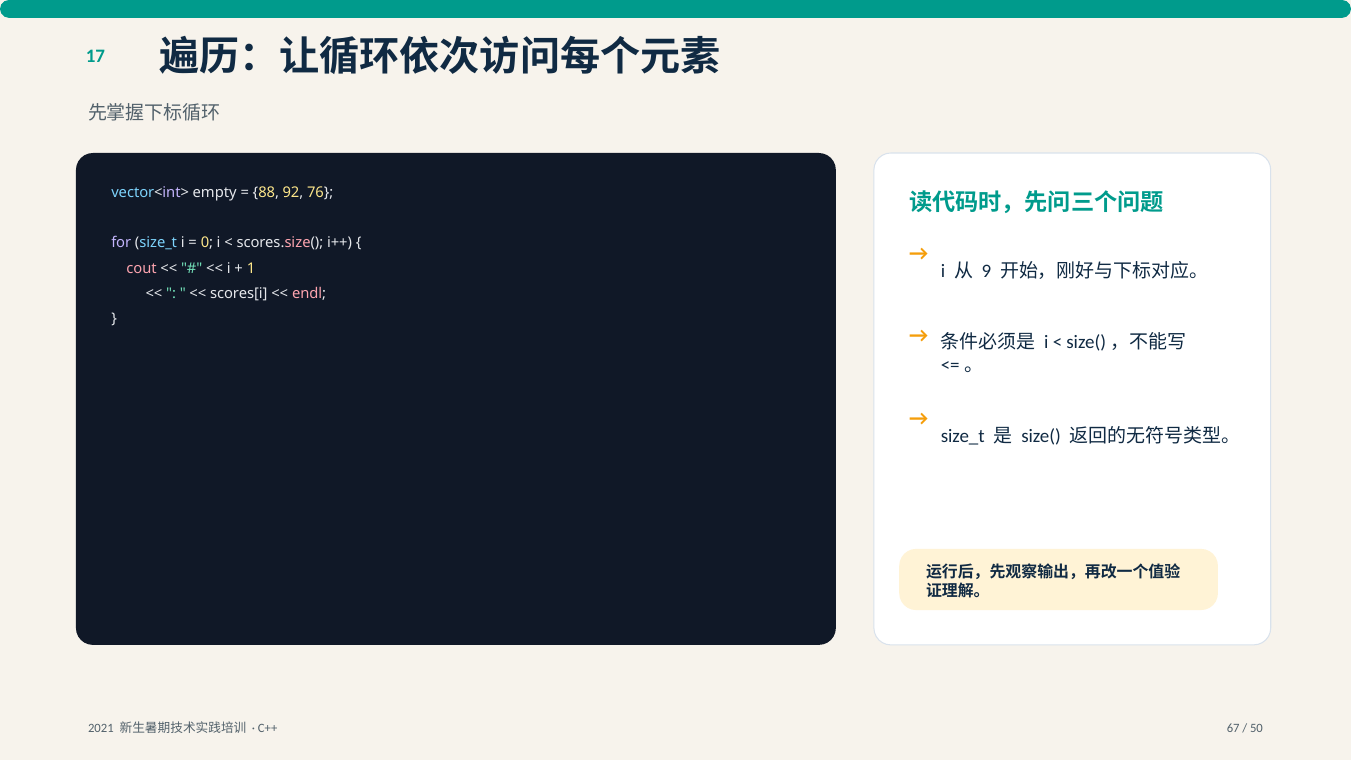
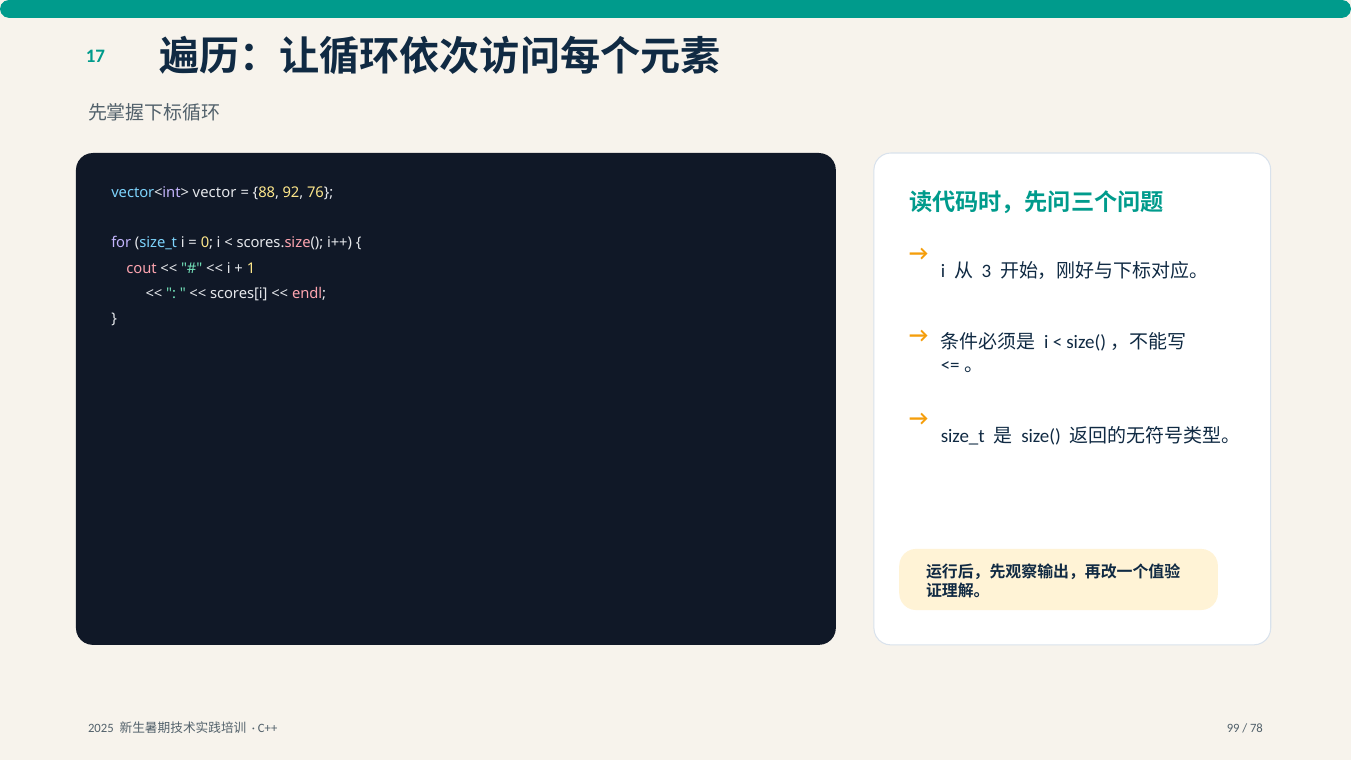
empty: empty -> vector (215, 192)
9: 9 -> 3 (987, 271)
2021: 2021 -> 2025 (101, 728)
67: 67 -> 99 (1233, 728)
50: 50 -> 78 (1256, 728)
